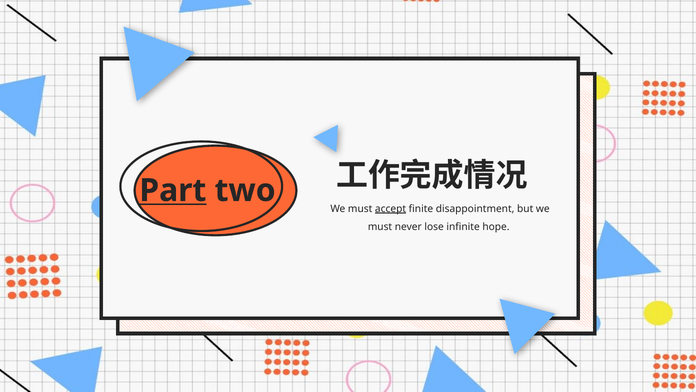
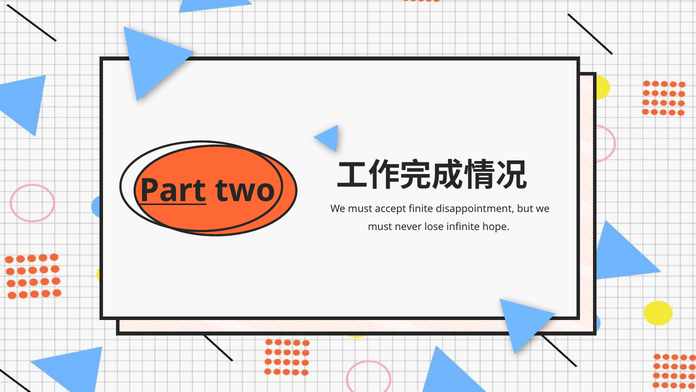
accept underline: present -> none (391, 208)
